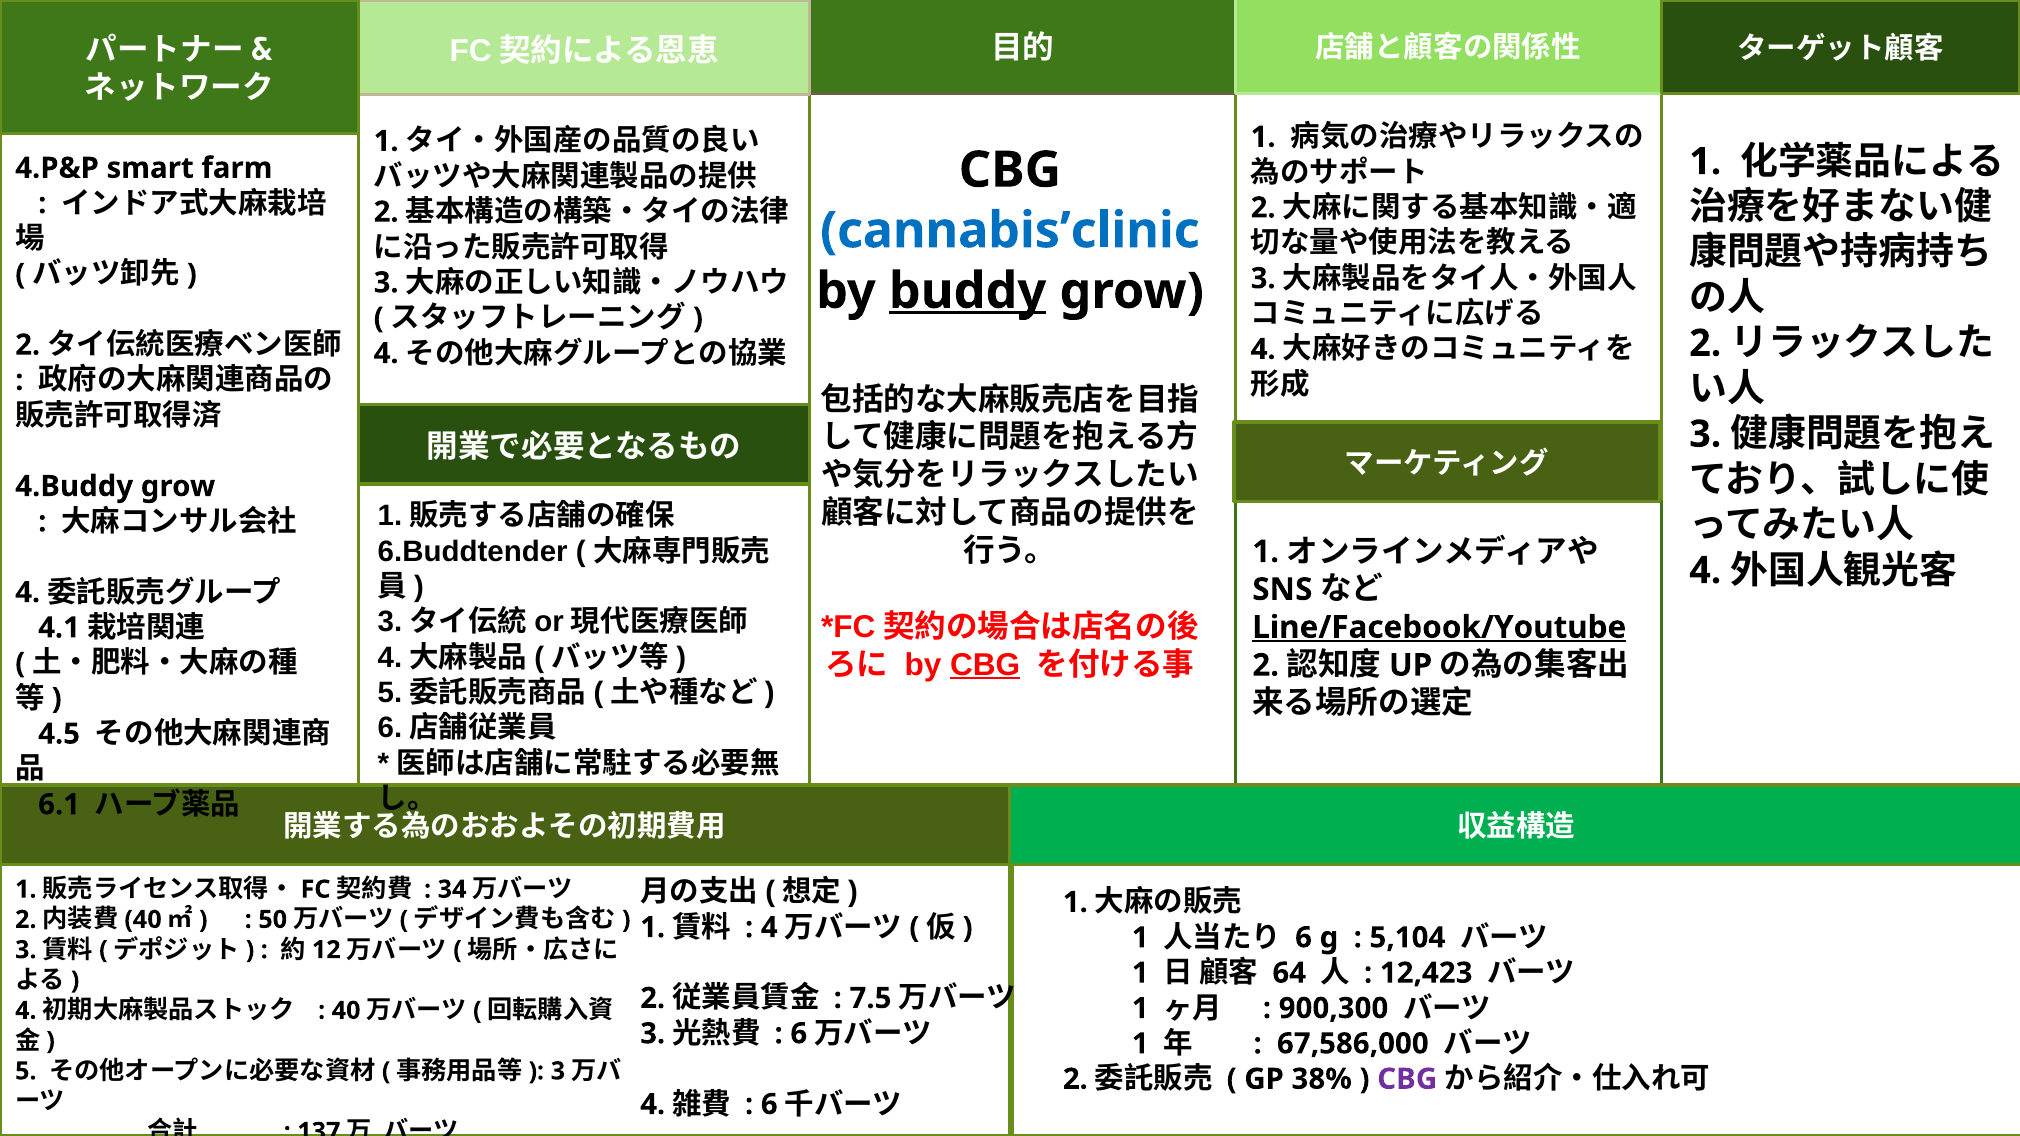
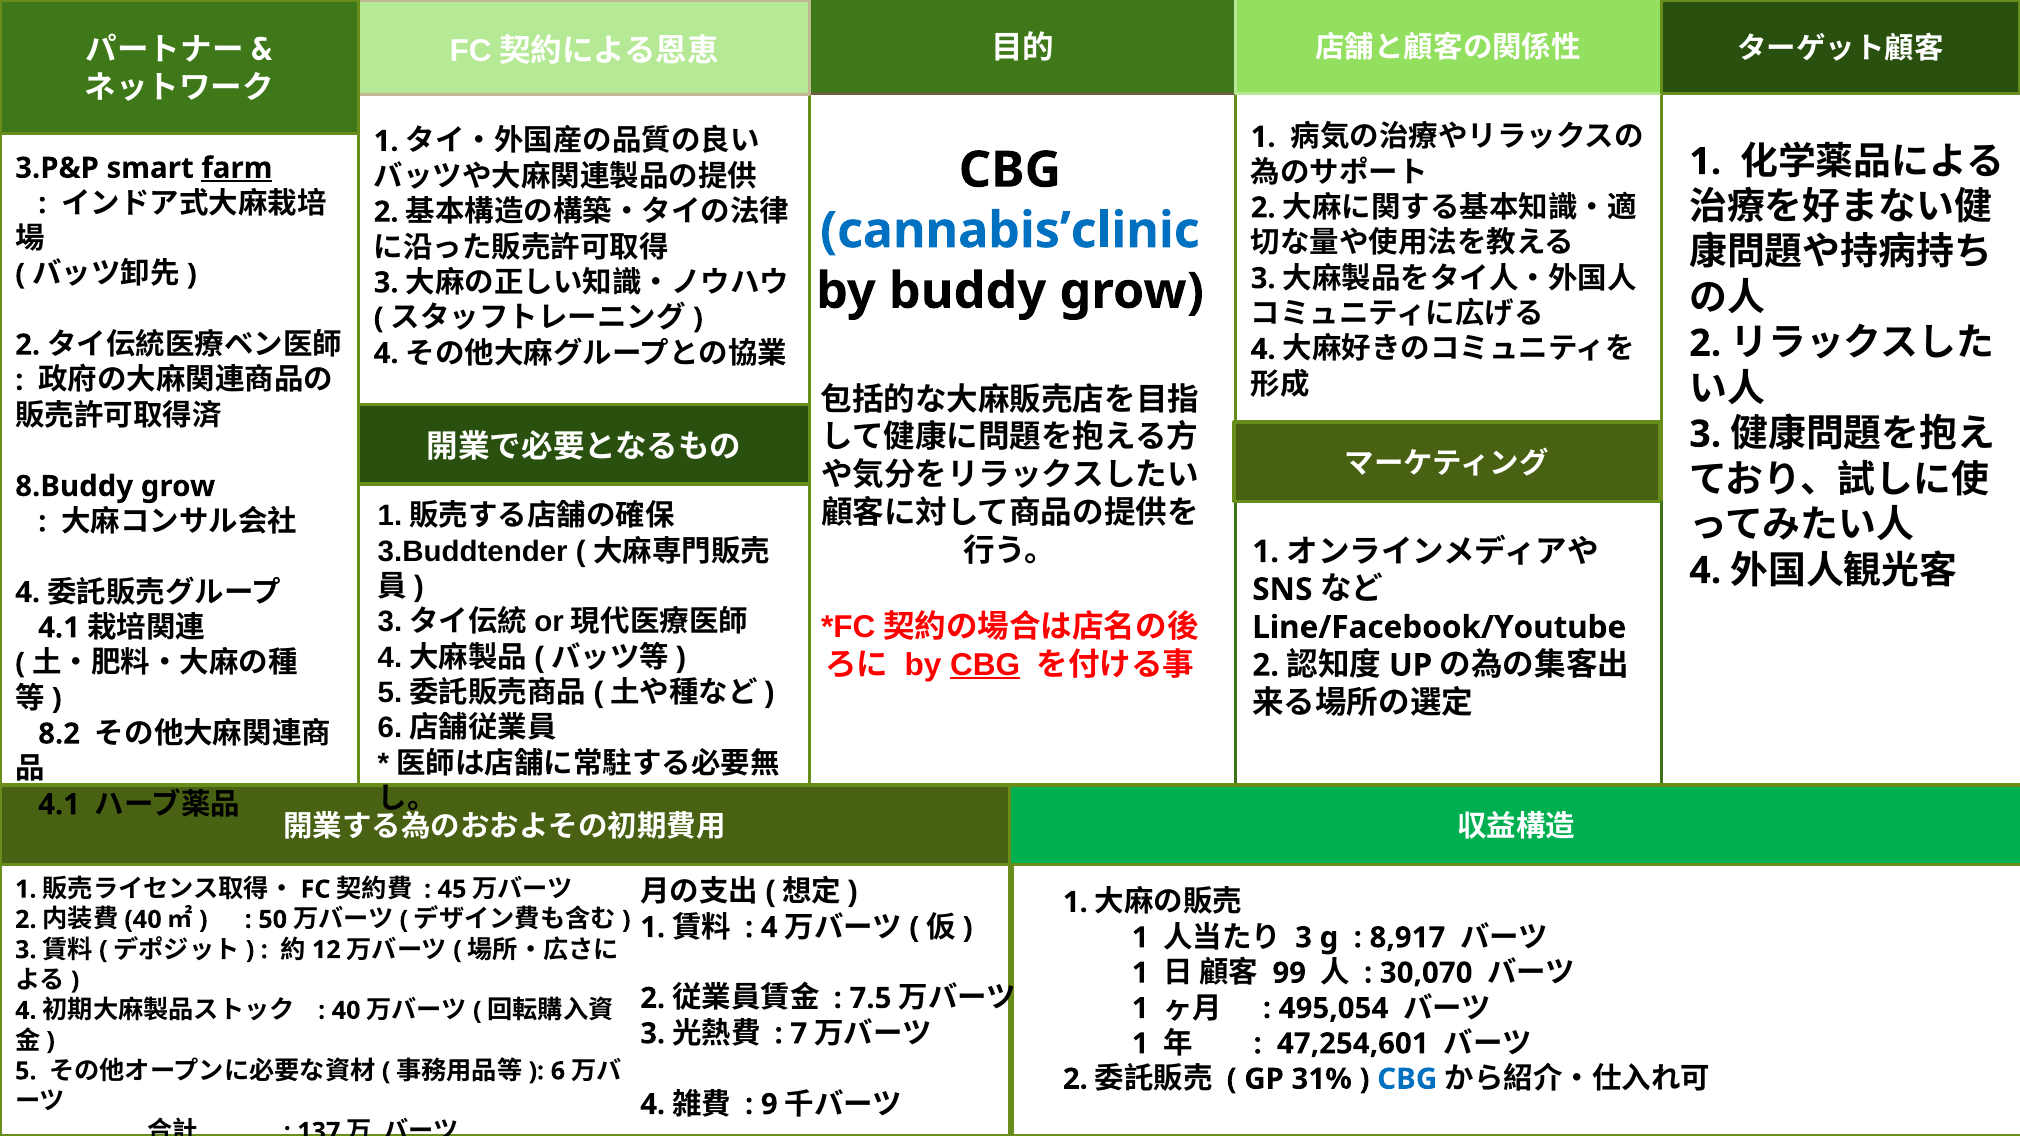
4.P&P: 4.P&P -> 3.P&P (57, 168)
farm underline: none -> present (237, 168)
buddy underline: present -> none (968, 291)
4.Buddy: 4.Buddy -> 8.Buddy (74, 486)
6.Buddtender: 6.Buddtender -> 3.Buddtender (473, 551)
Line/Facebook/Youtube underline: present -> none (1439, 627)
4.5: 4.5 -> 8.2 (59, 734)
6.1: 6.1 -> 4.1 (59, 805)
34: 34 -> 45 (452, 890)
6: 6 -> 3 (1304, 938)
5,104: 5,104 -> 8,917 (1407, 938)
64: 64 -> 99 (1289, 973)
12,423: 12,423 -> 30,070 (1426, 973)
900,300: 900,300 -> 495,054 (1333, 1009)
6: 6 -> 7 (799, 1034)
67,586,000: 67,586,000 -> 47,254,601 (1353, 1044)
3: 3 -> 6 (558, 1071)
38%: 38% -> 31% (1322, 1079)
CBG colour: purple -> blue (1407, 1079)
6: 6 -> 9 (769, 1105)
